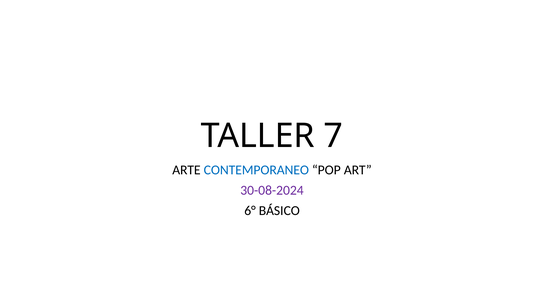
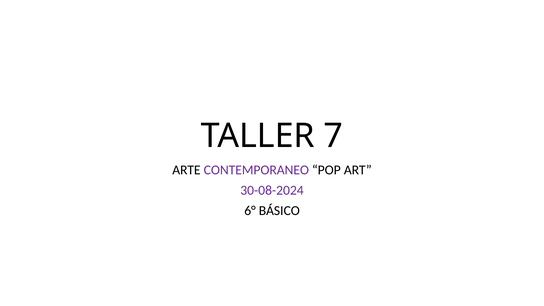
CONTEMPORANEO colour: blue -> purple (256, 170)
